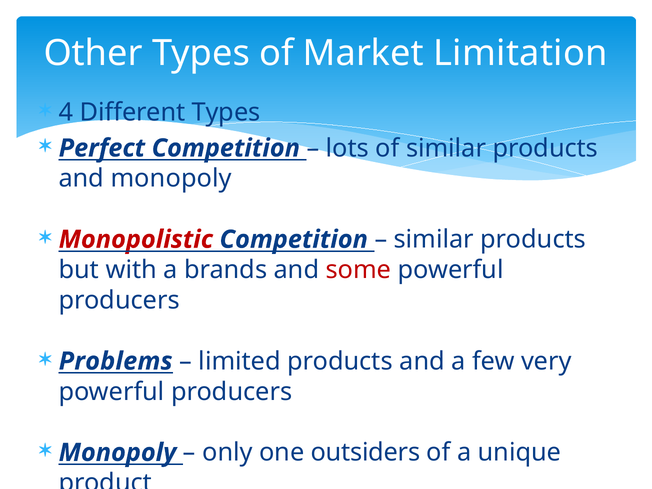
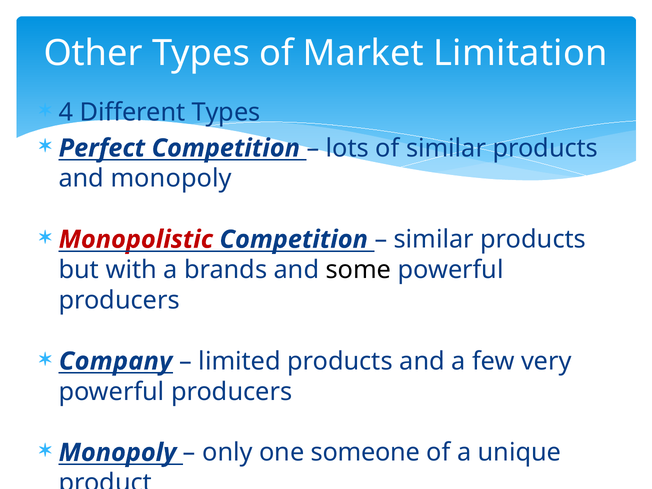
some colour: red -> black (358, 270)
Problems: Problems -> Company (116, 361)
outsiders: outsiders -> someone (366, 453)
